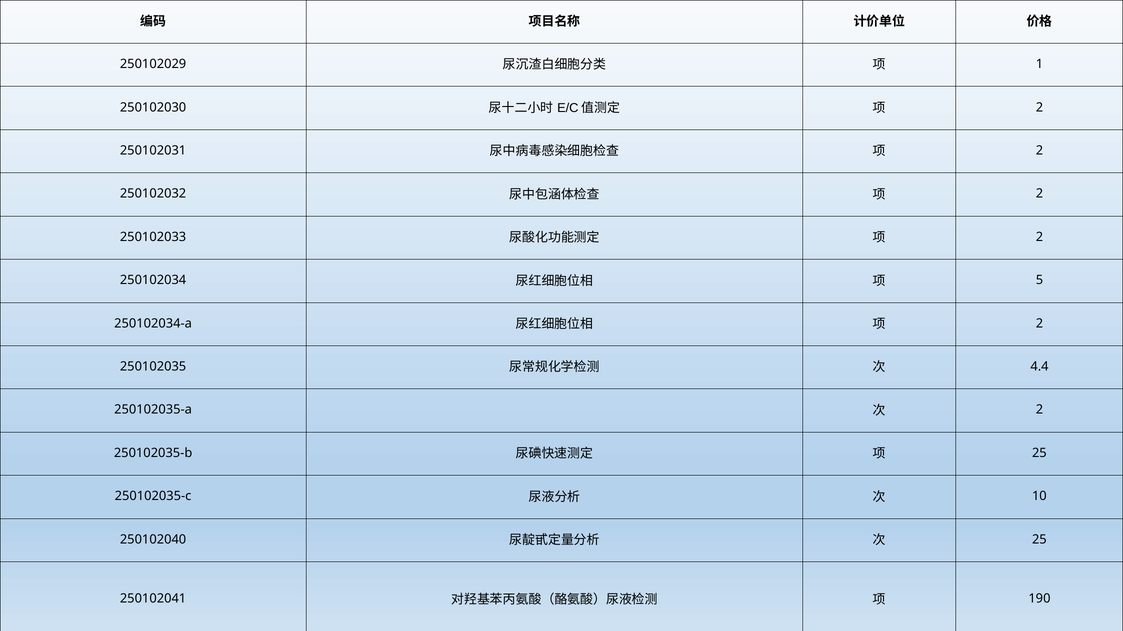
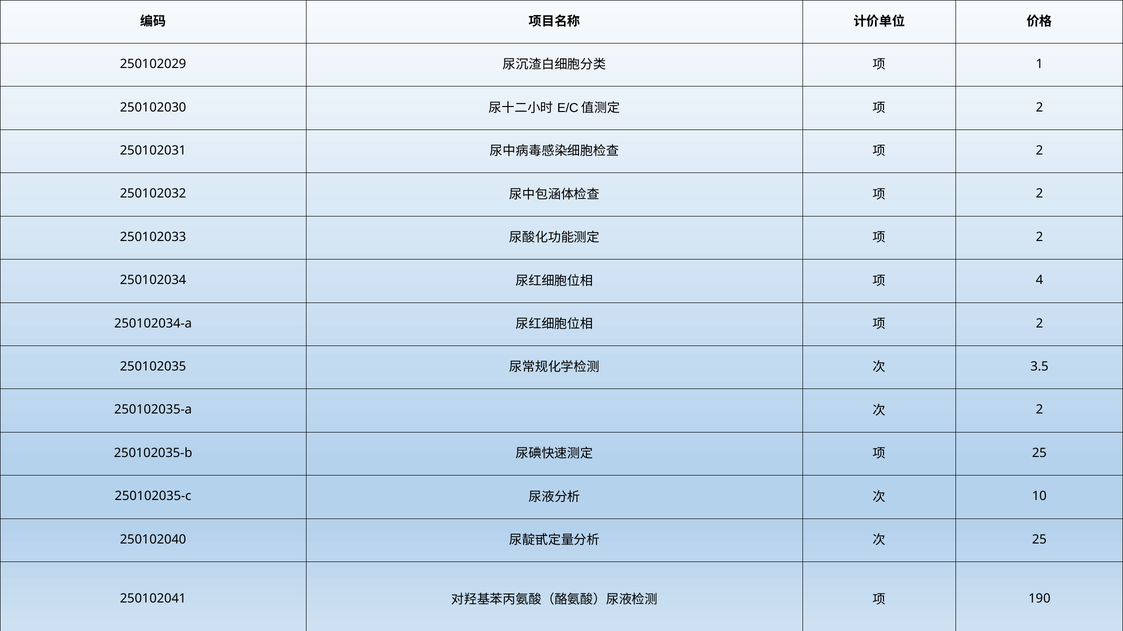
5: 5 -> 4 (1040, 280)
4.4: 4.4 -> 3.5 (1039, 367)
